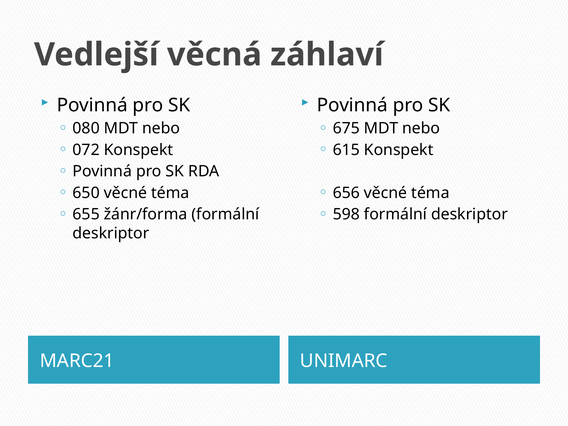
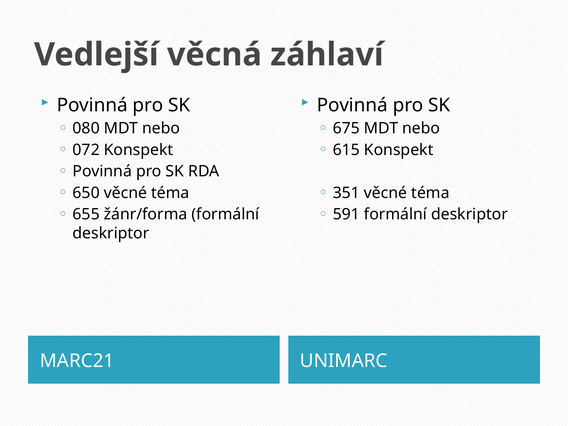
656: 656 -> 351 (346, 193)
598: 598 -> 591 (346, 214)
